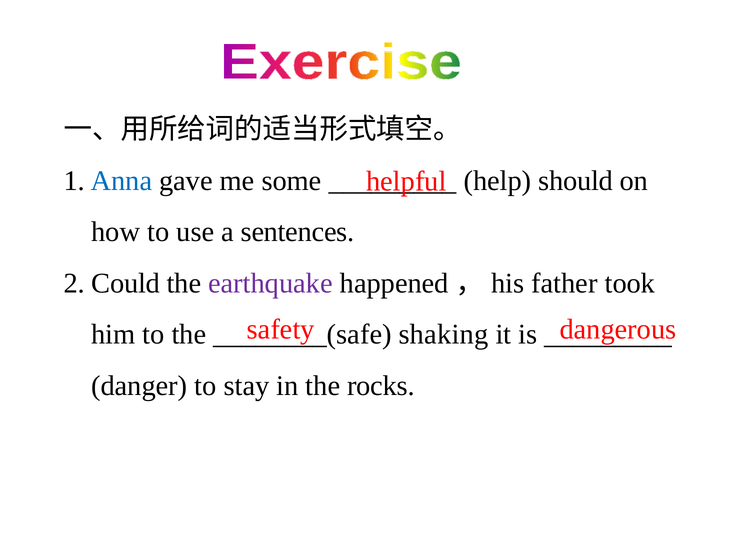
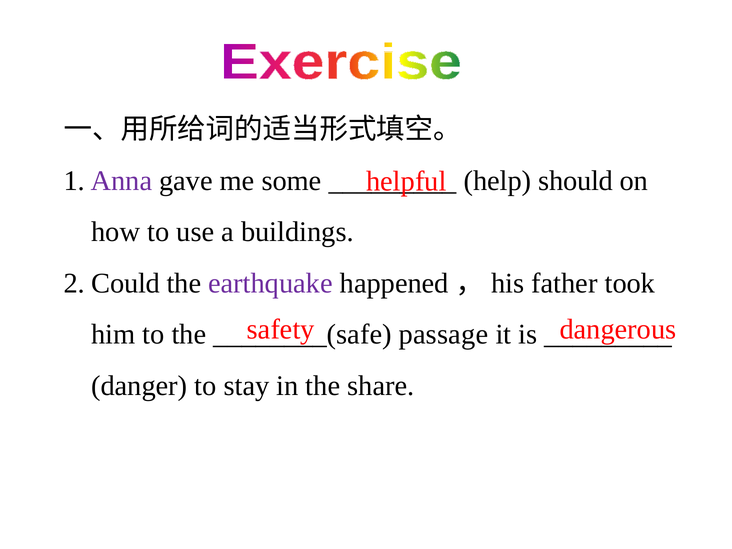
Anna colour: blue -> purple (121, 181)
sentences: sentences -> buildings (297, 232)
shaking: shaking -> passage (443, 335)
rocks: rocks -> share (381, 386)
